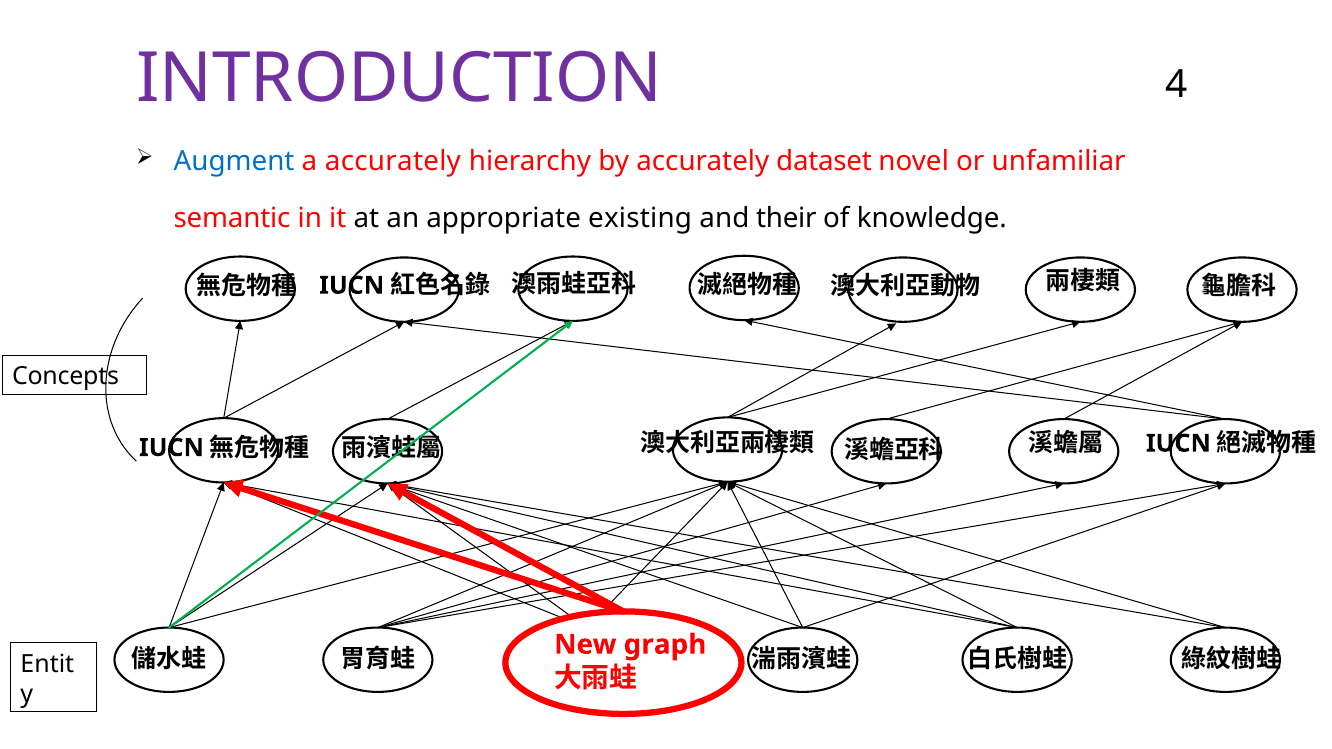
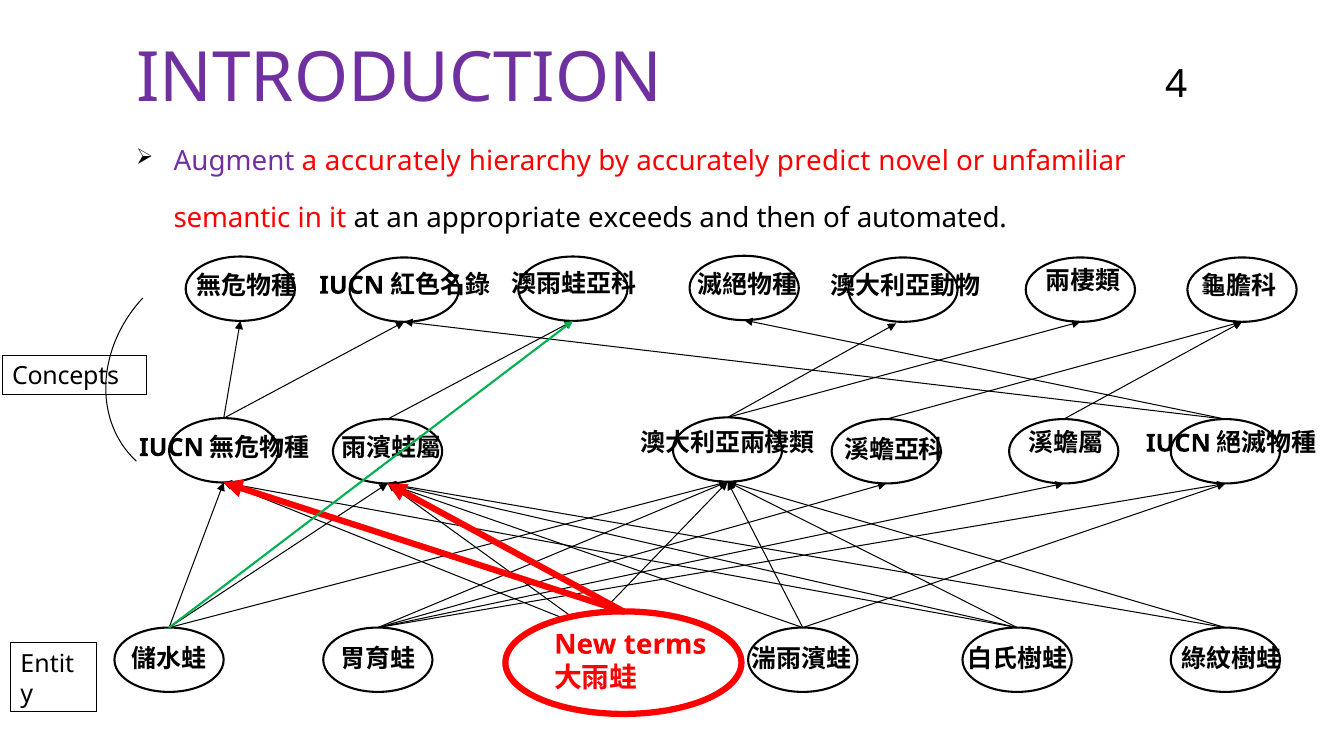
Augment colour: blue -> purple (234, 161)
dataset: dataset -> predict (824, 161)
existing: existing -> exceeds (640, 218)
their: their -> then (786, 218)
knowledge: knowledge -> automated (932, 218)
graph: graph -> terms (665, 645)
